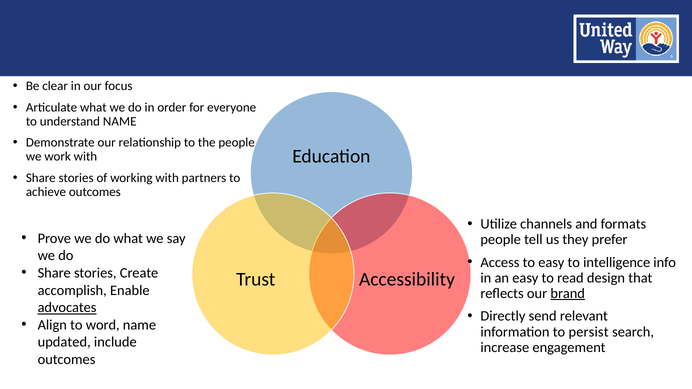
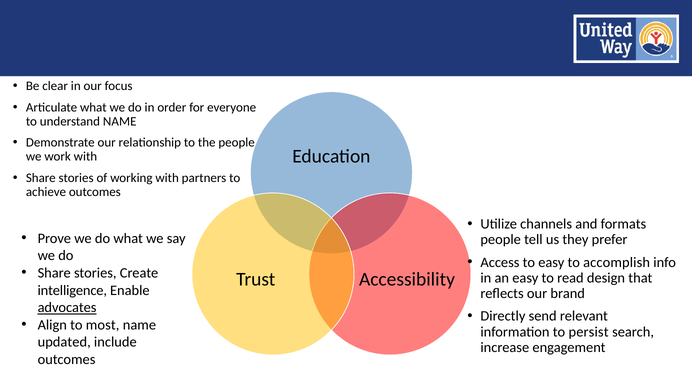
intelligence: intelligence -> accomplish (617, 262)
accomplish: accomplish -> intelligence (72, 291)
brand underline: present -> none (568, 294)
word: word -> most (103, 325)
